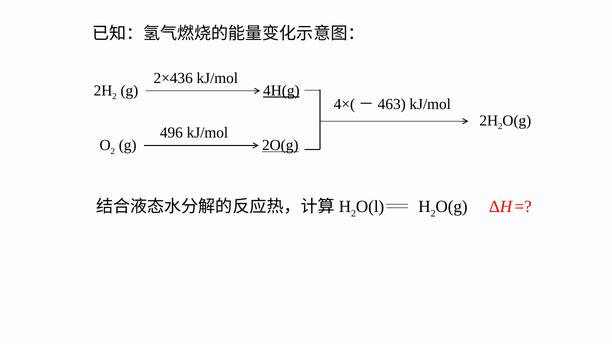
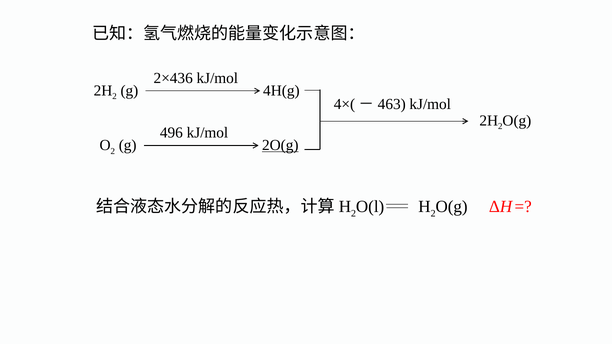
4H(g underline: present -> none (281, 91)
